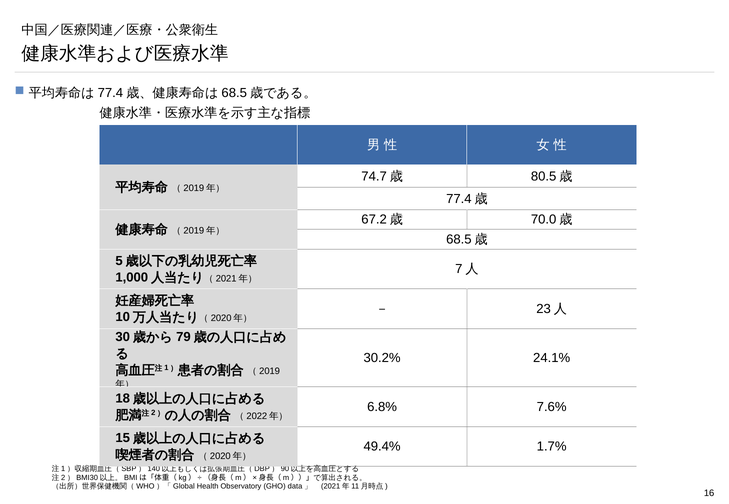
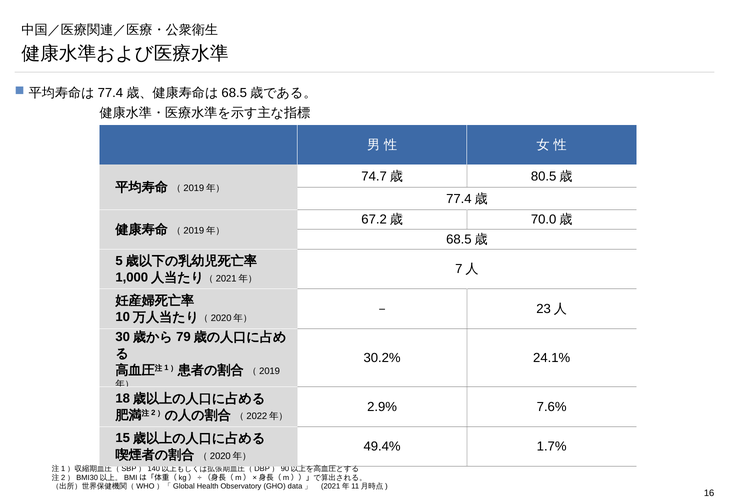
6.8%: 6.8% -> 2.9% (382, 408)
